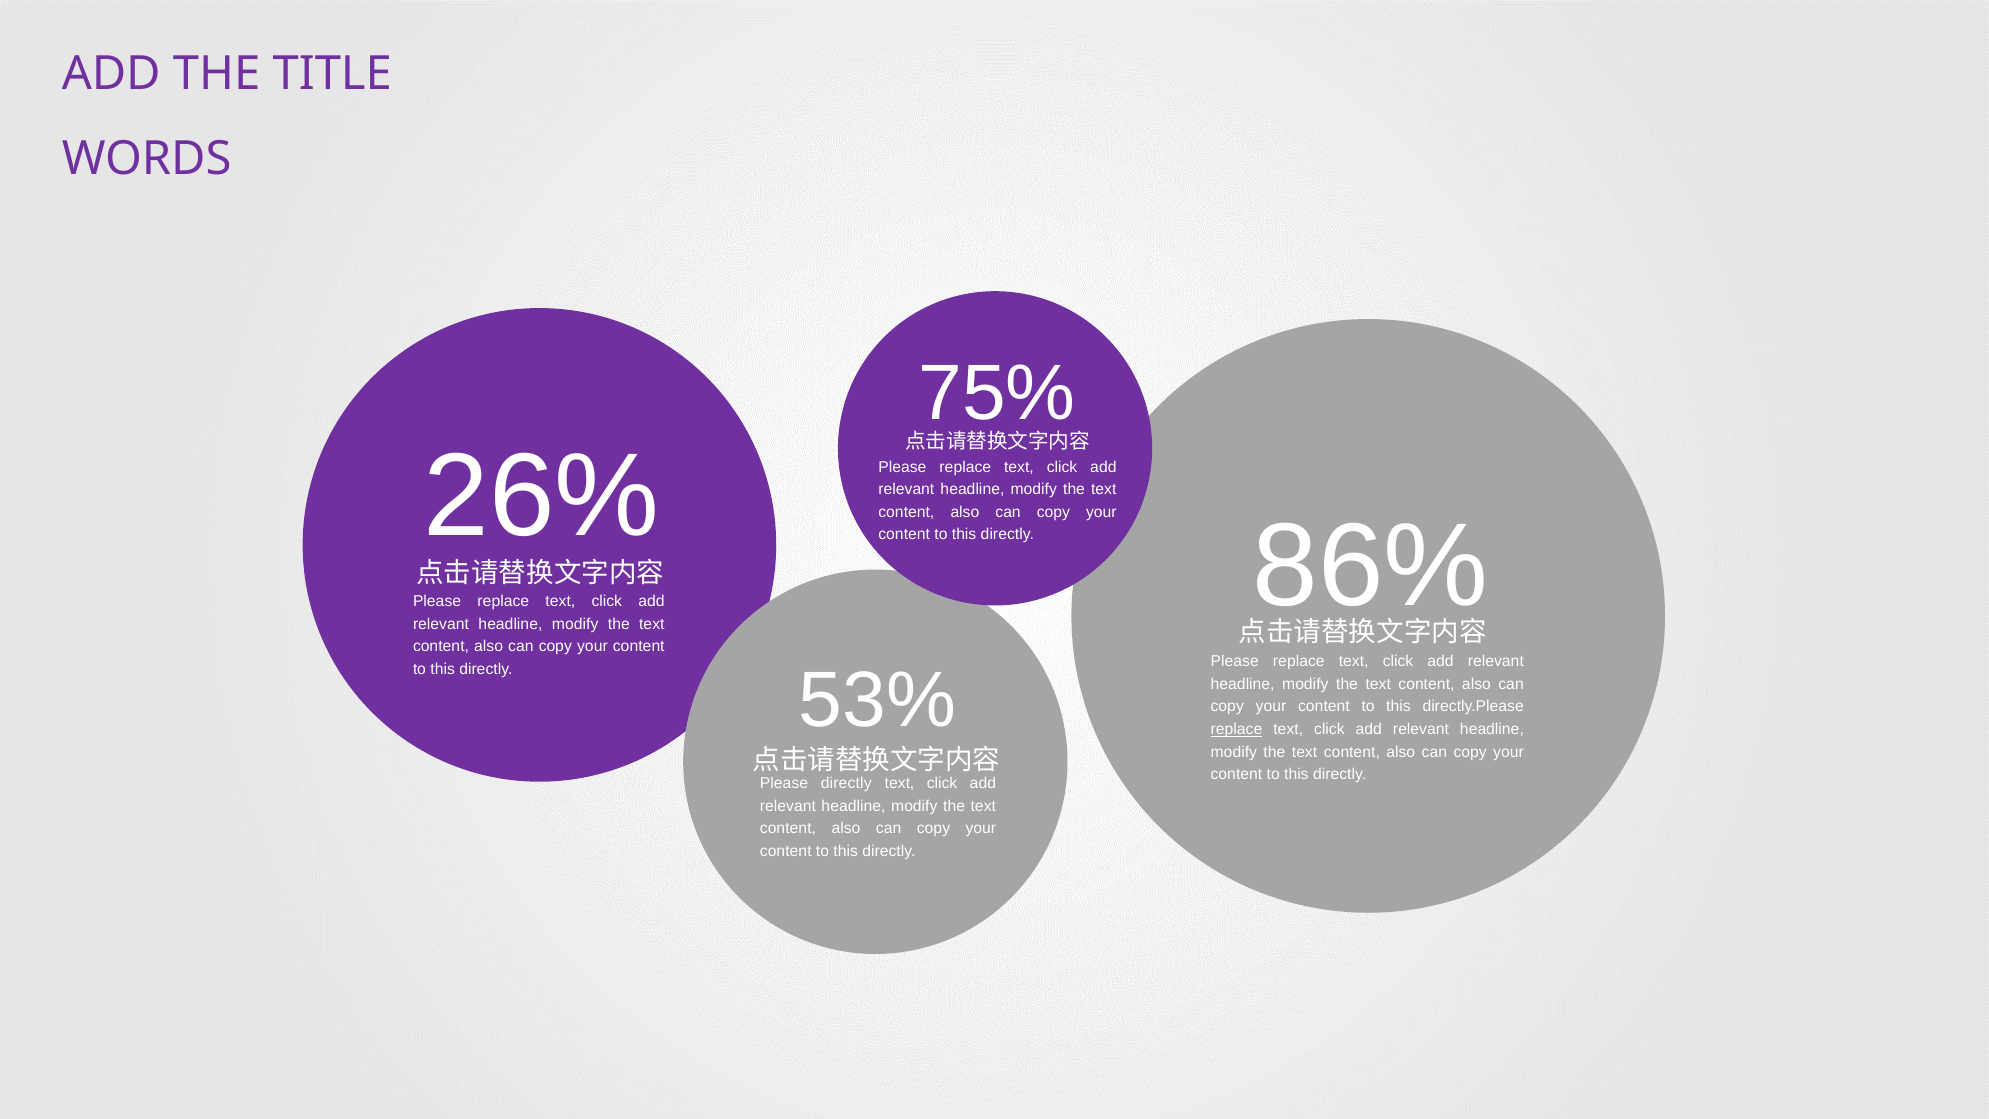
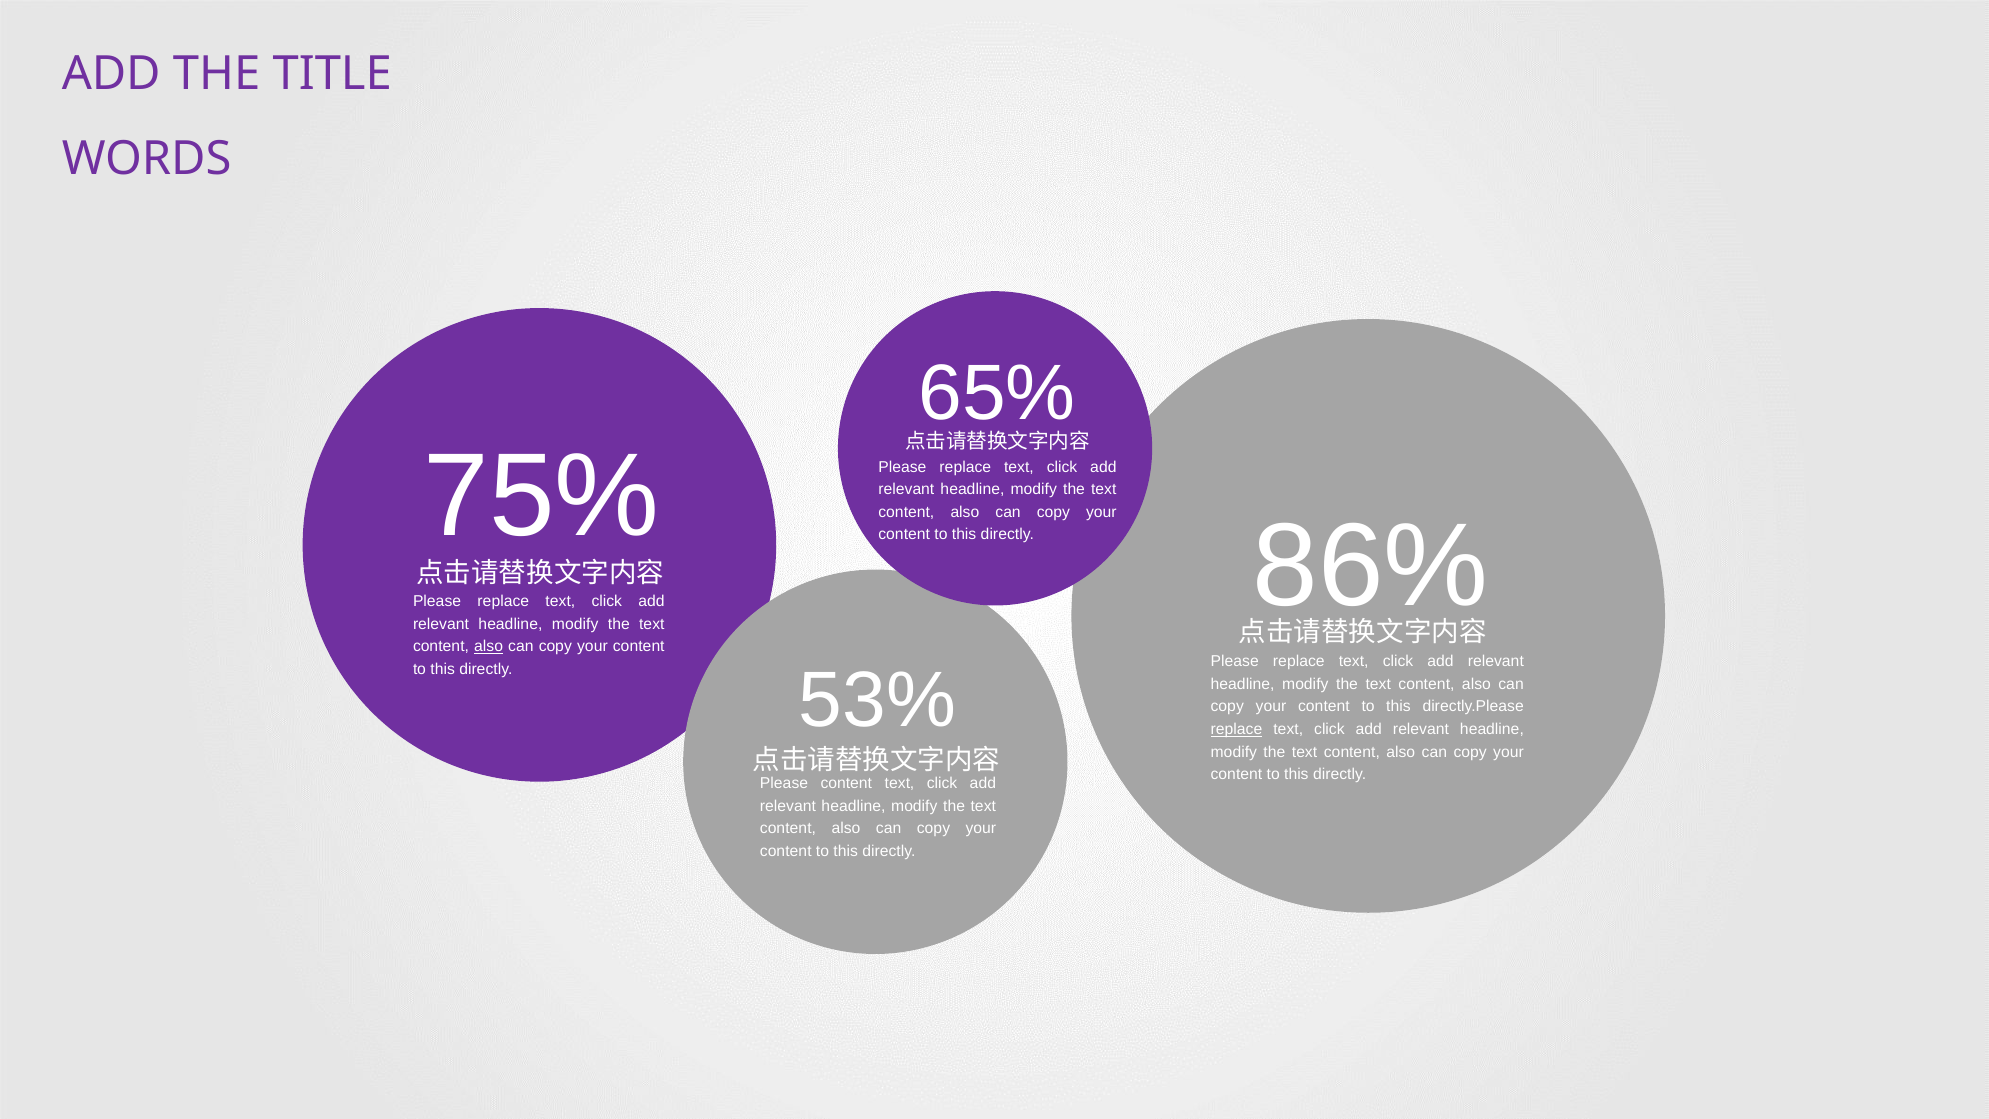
75%: 75% -> 65% (997, 393)
26%: 26% -> 75% (542, 496)
also underline: none -> present (489, 647)
Please directly: directly -> content (846, 783)
